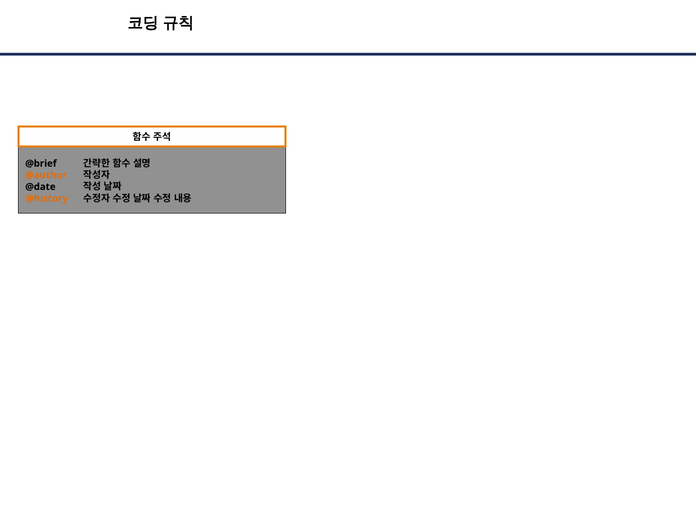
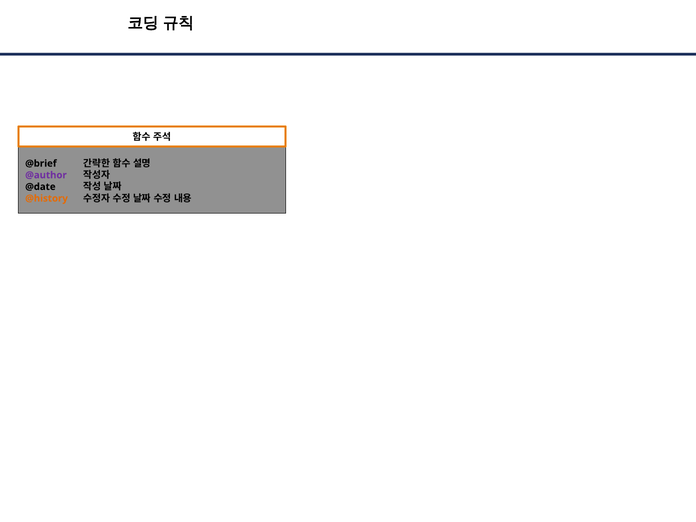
@author colour: orange -> purple (46, 175)
